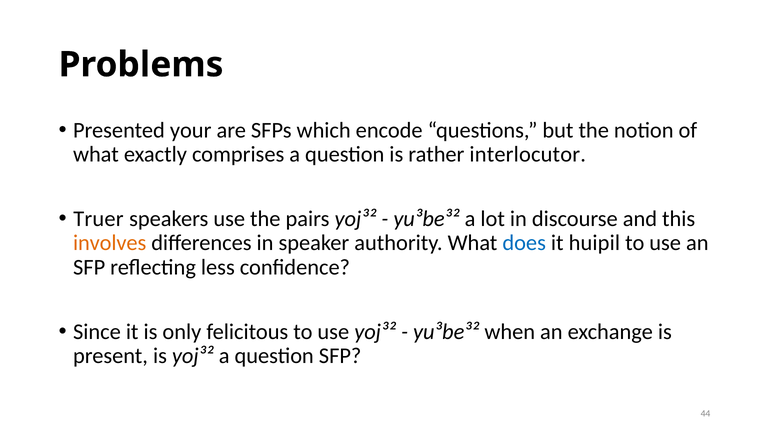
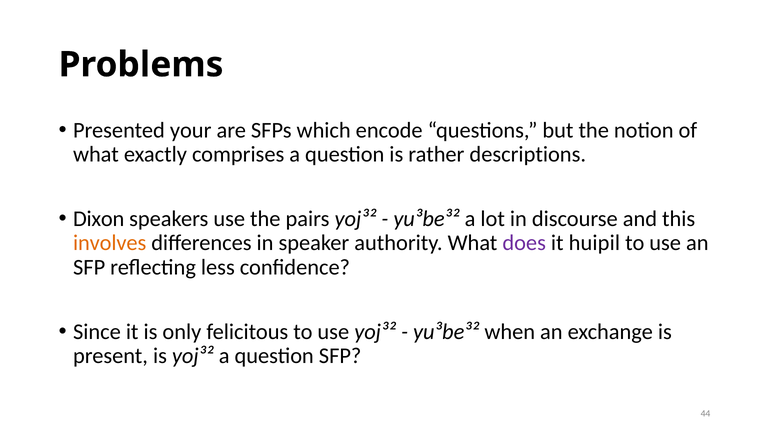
interlocutor: interlocutor -> descriptions (528, 154)
Truer: Truer -> Dixon (99, 219)
does colour: blue -> purple (524, 243)
